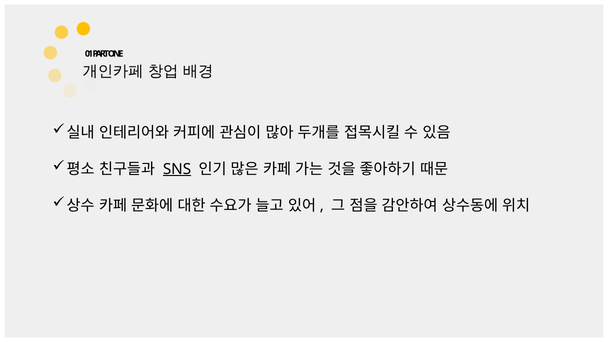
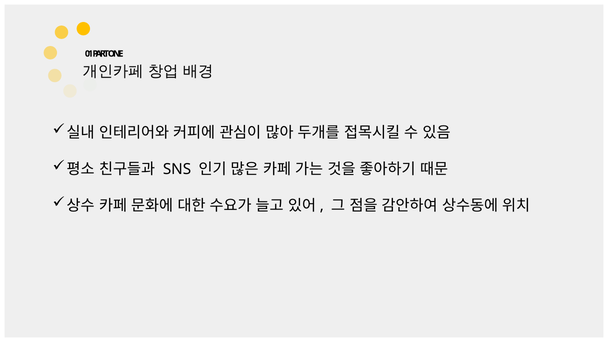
SNS underline: present -> none (177, 169)
